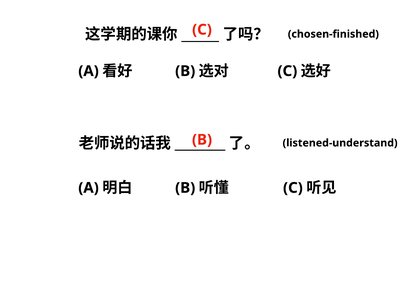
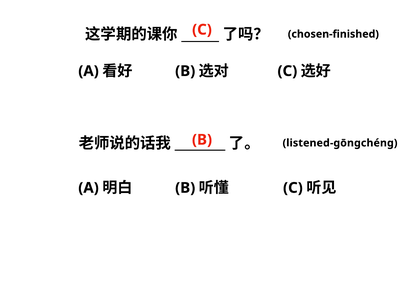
listened-understand: listened-understand -> listened-gōngchéng (340, 143)
